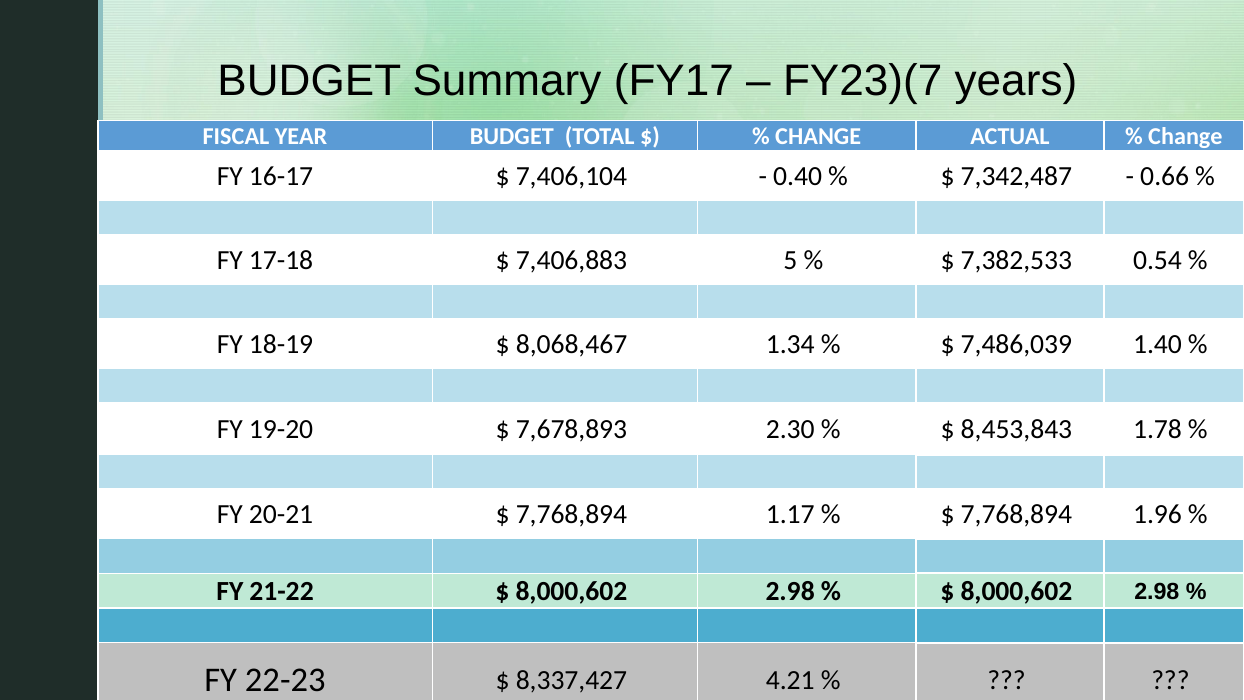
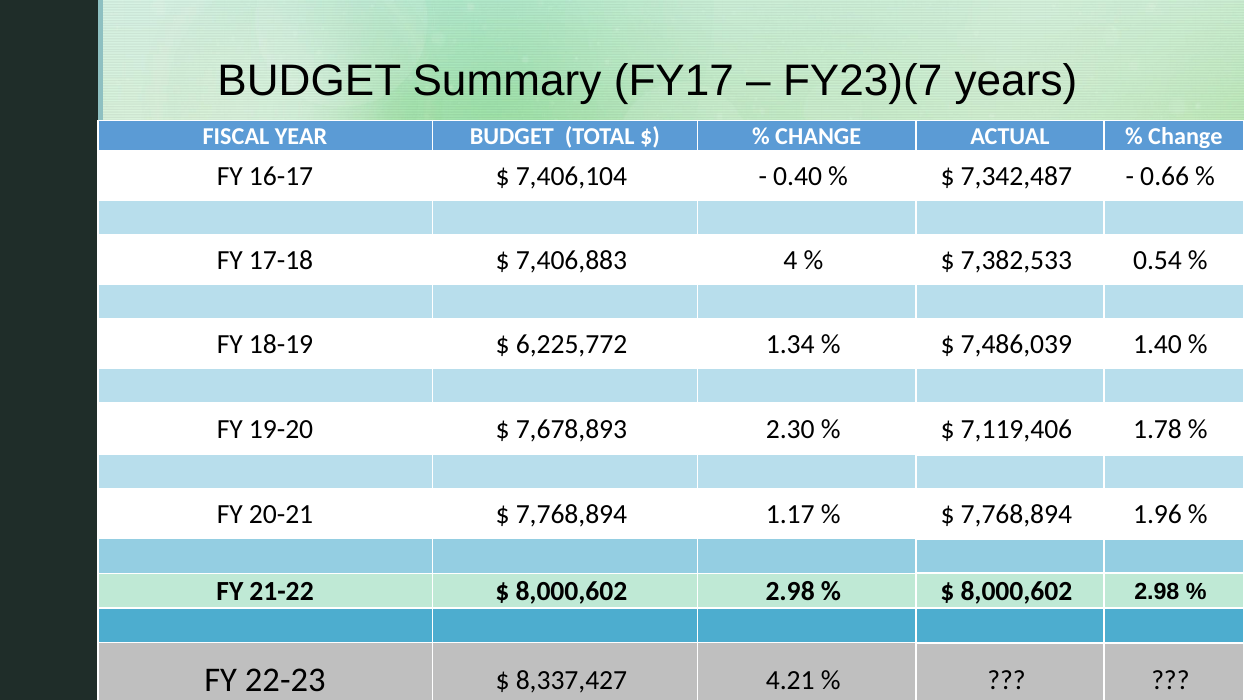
5: 5 -> 4 (790, 260)
8,068,467: 8,068,467 -> 6,225,772 (572, 344)
8,453,843: 8,453,843 -> 7,119,406 (1016, 429)
